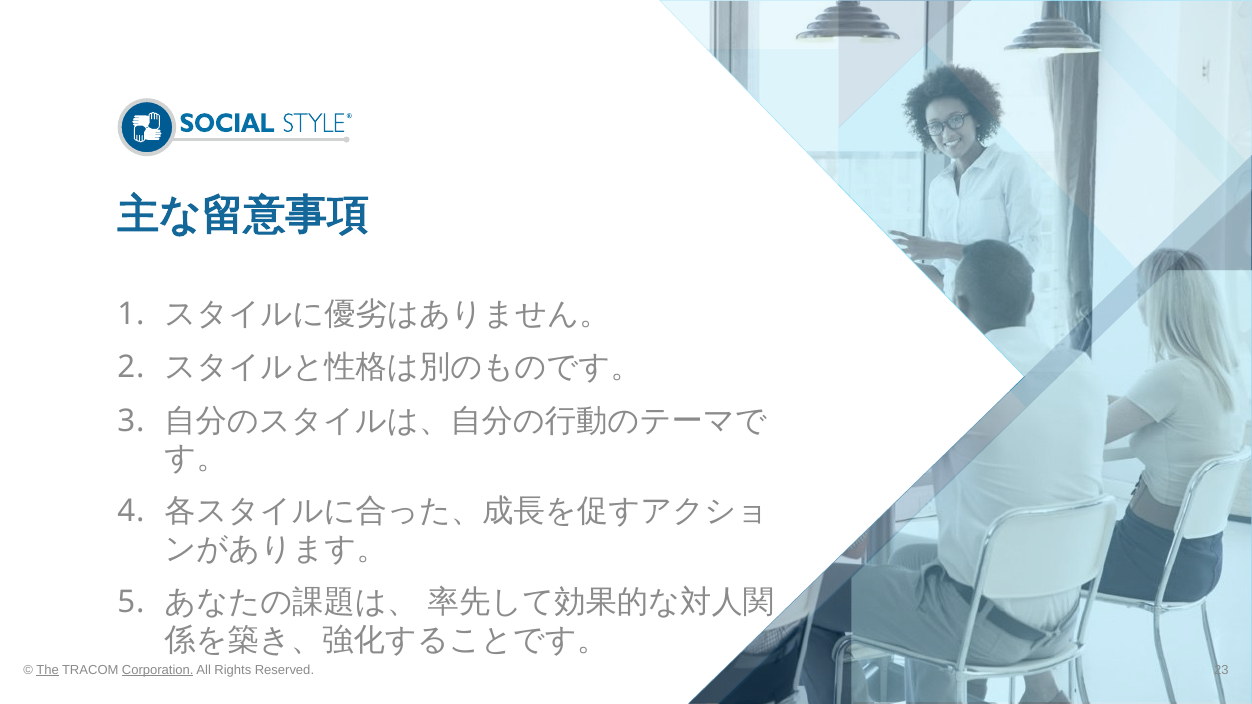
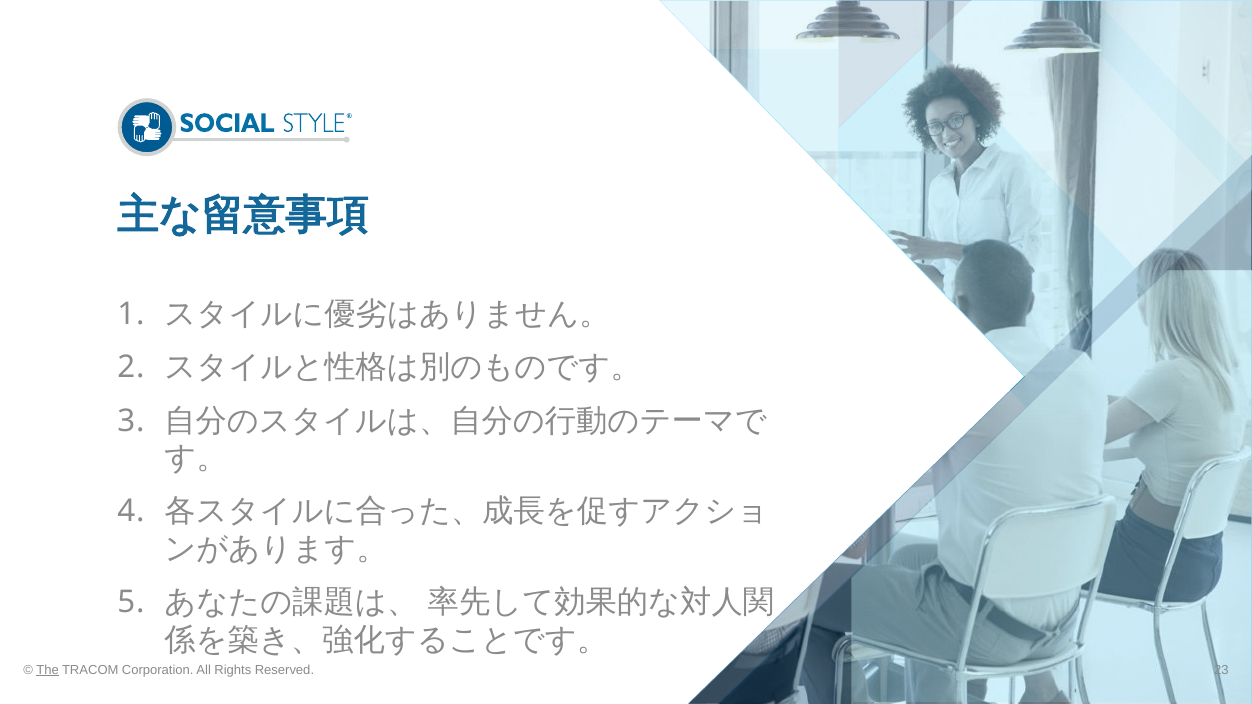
Corporation underline: present -> none (158, 670)
